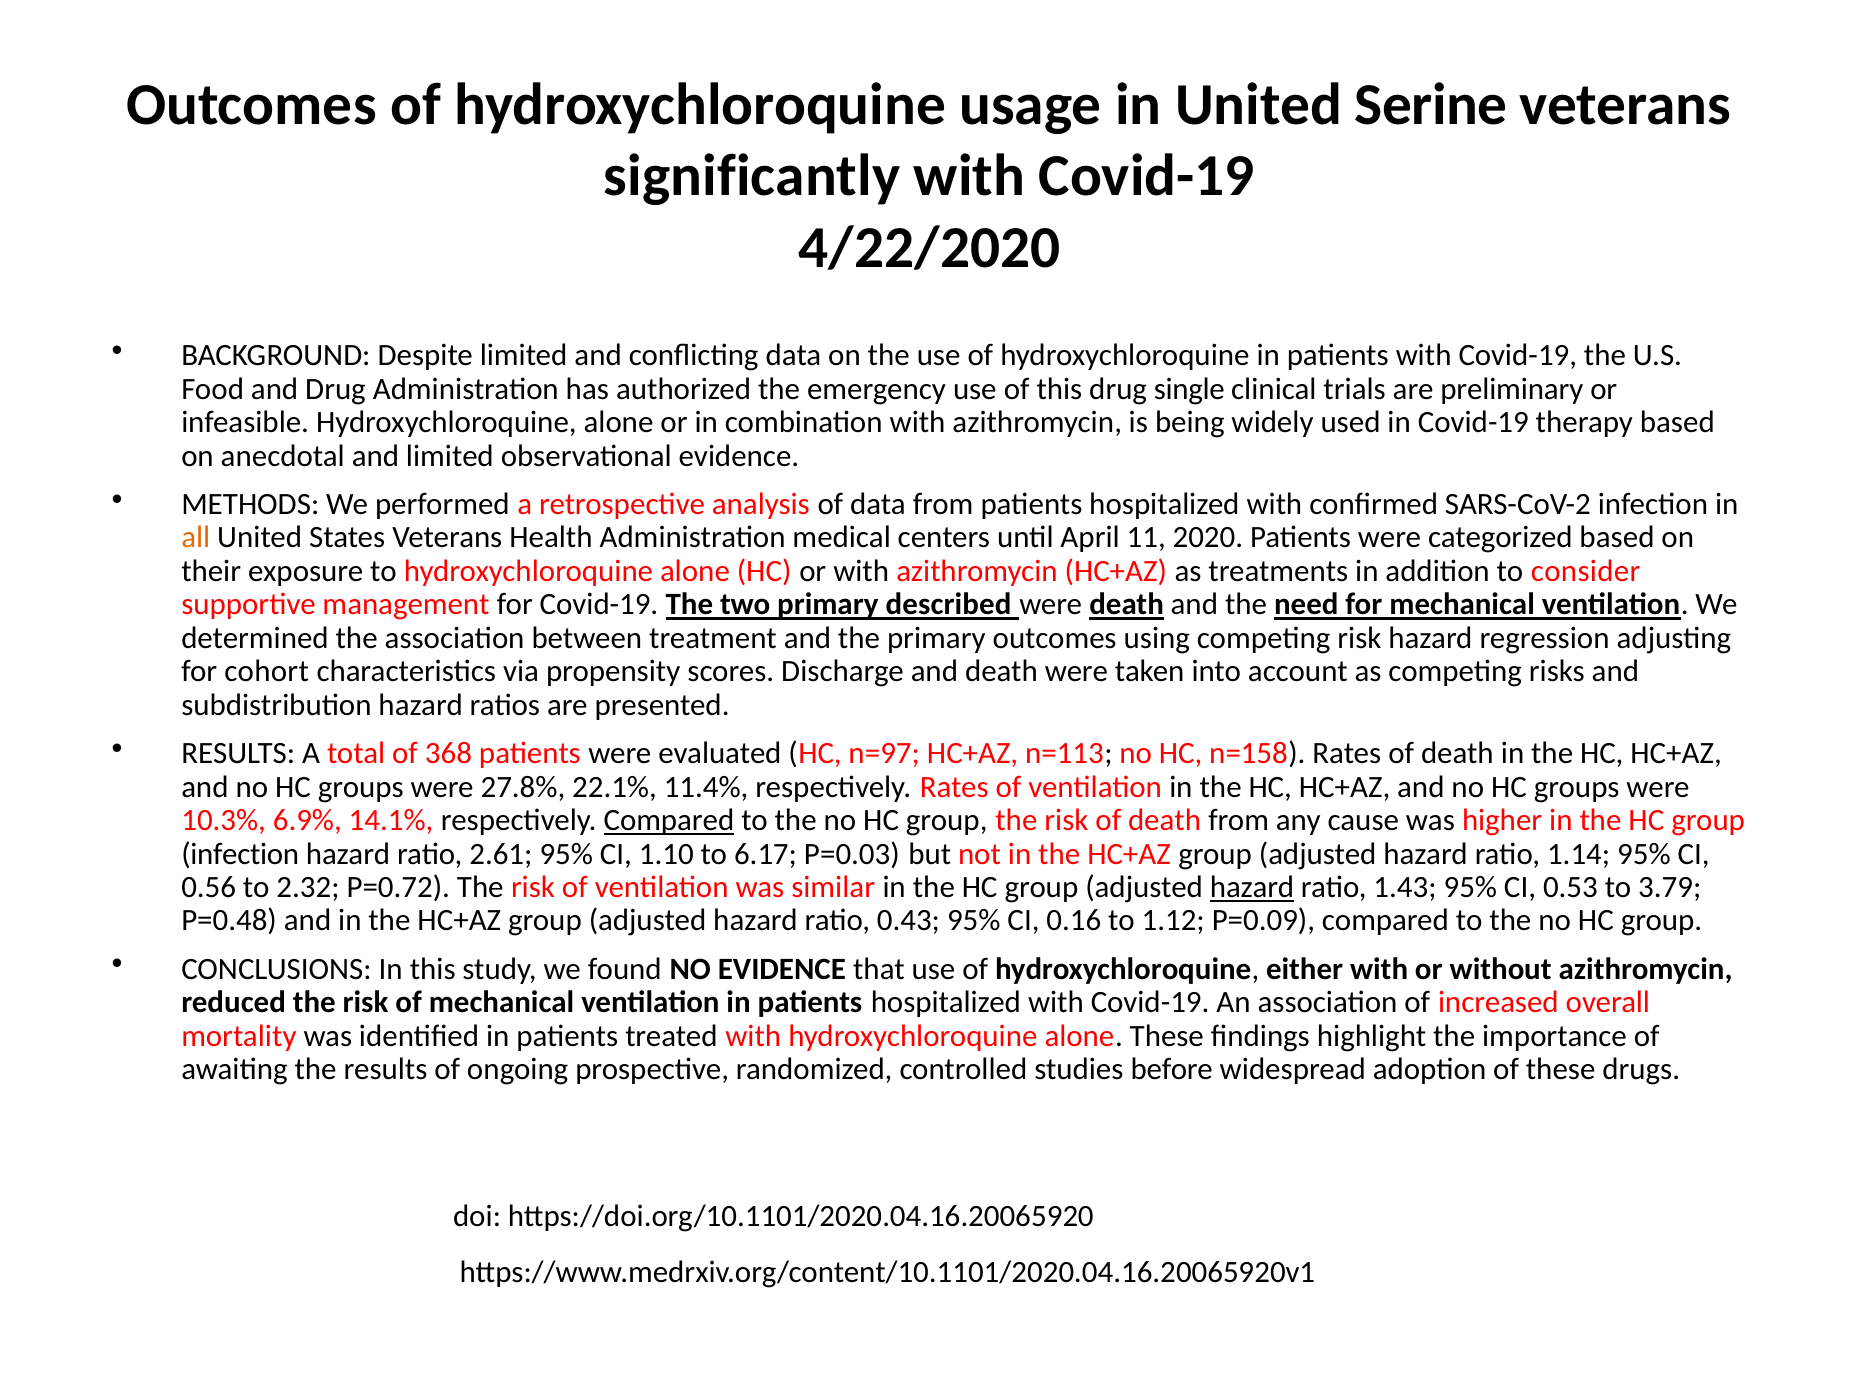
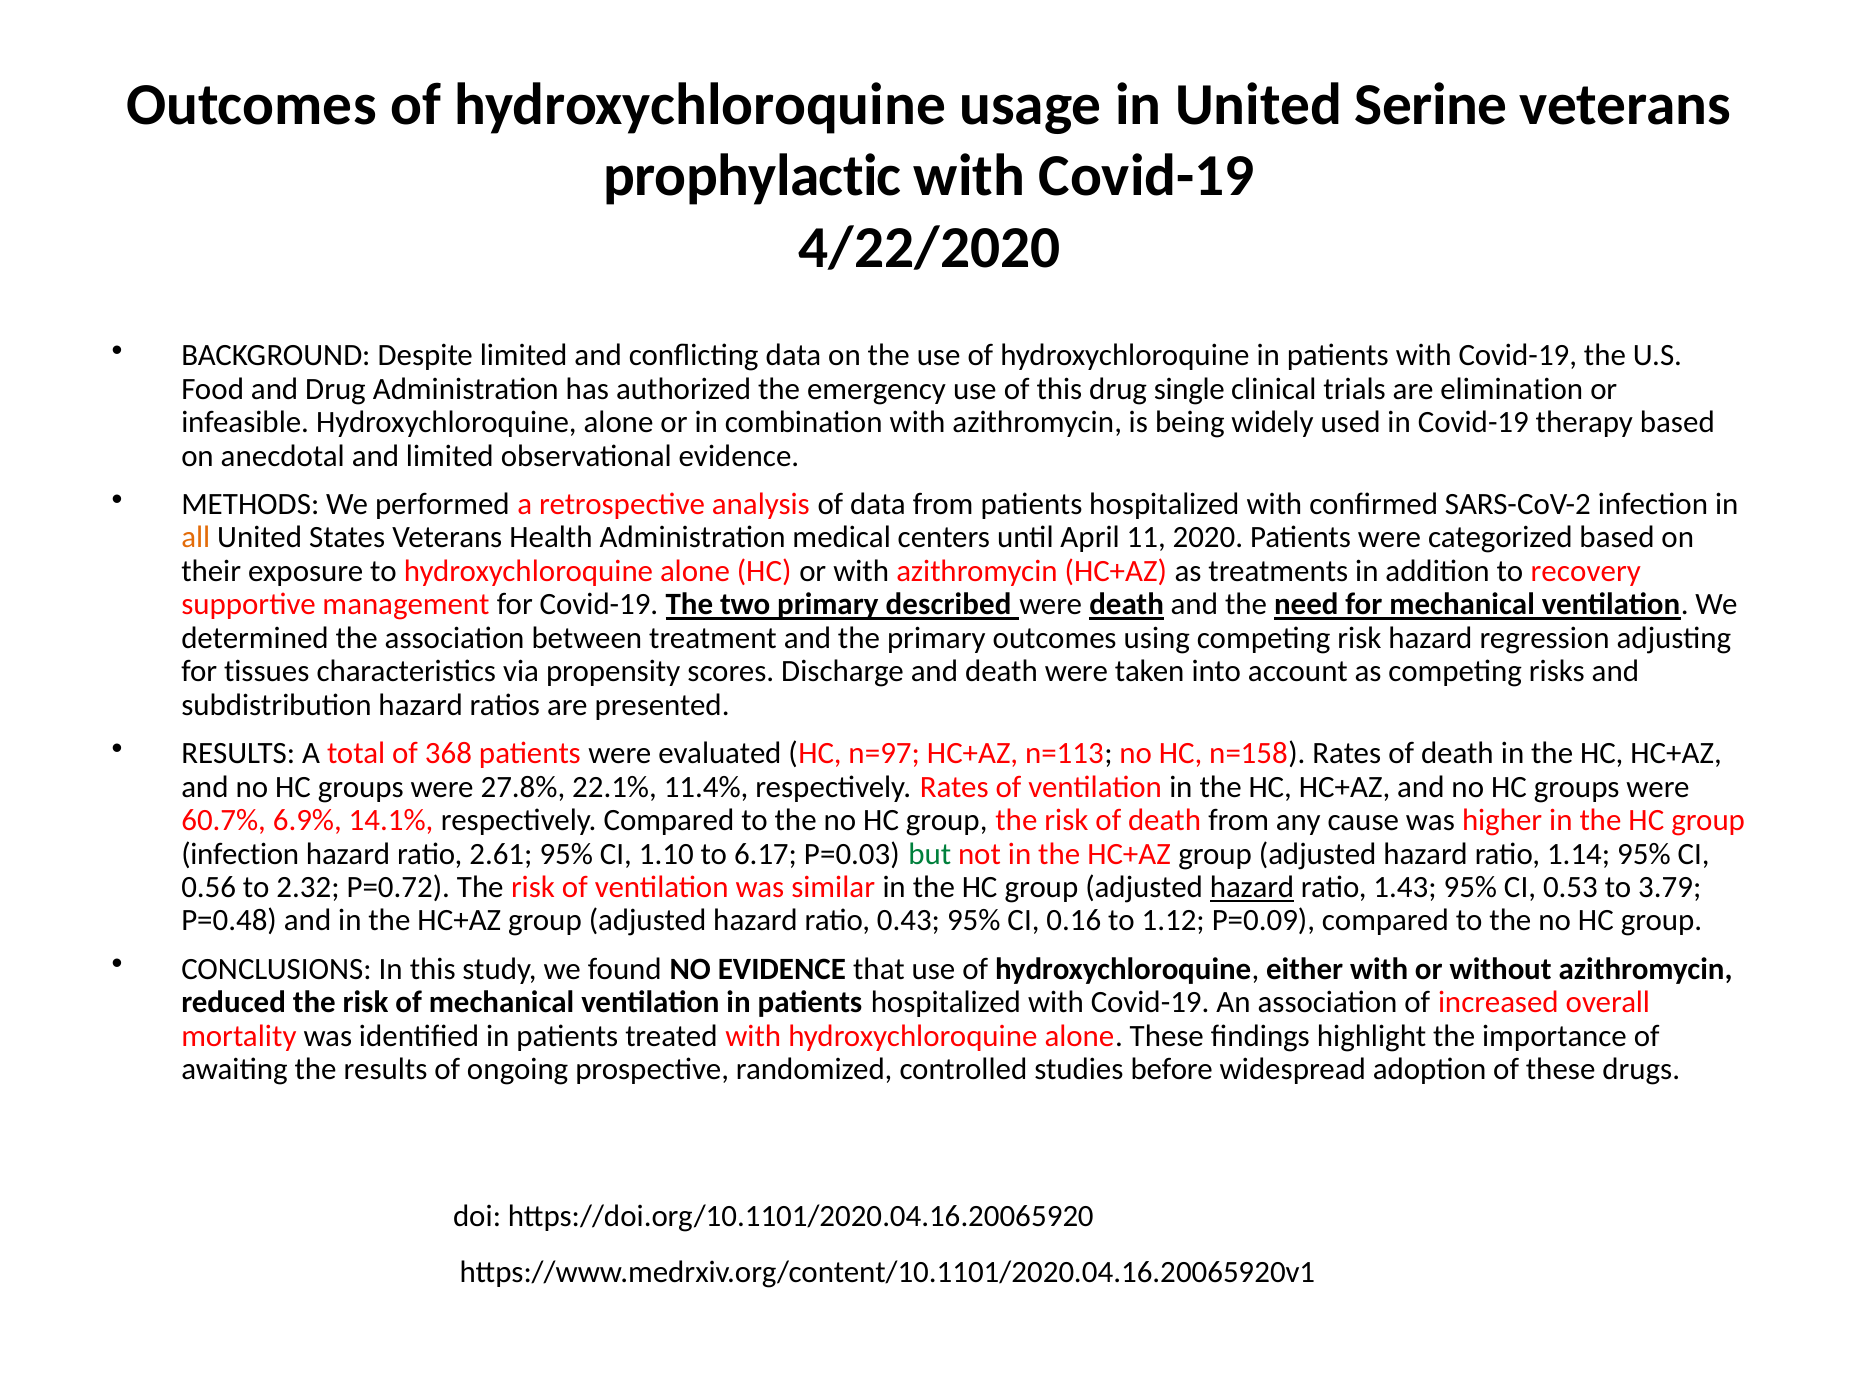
significantly: significantly -> prophylactic (752, 176)
preliminary: preliminary -> elimination (1512, 389)
consider: consider -> recovery (1586, 571)
cohort: cohort -> tissues (267, 672)
10.3%: 10.3% -> 60.7% (224, 820)
Compared underline: present -> none (669, 820)
but colour: black -> green (930, 854)
